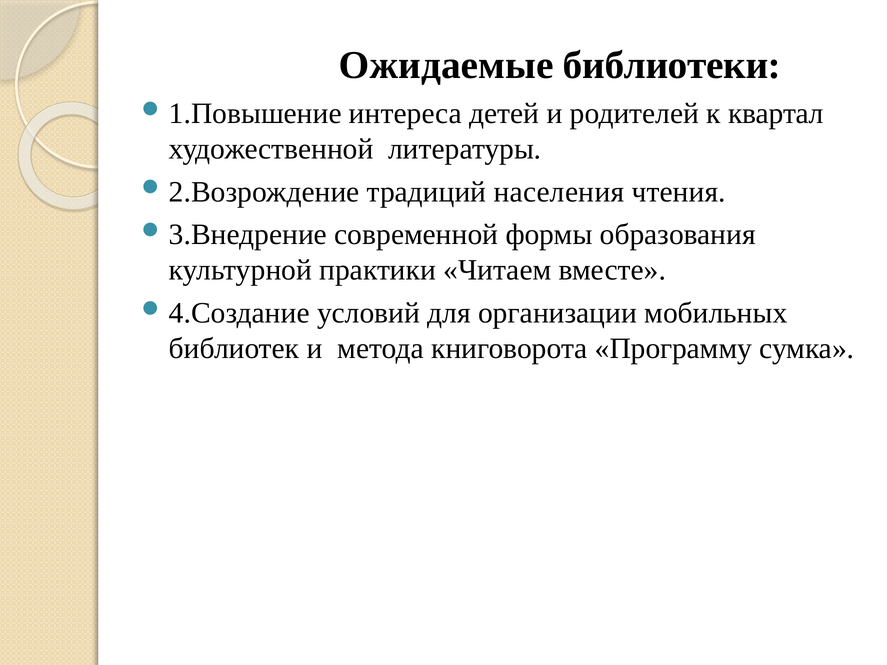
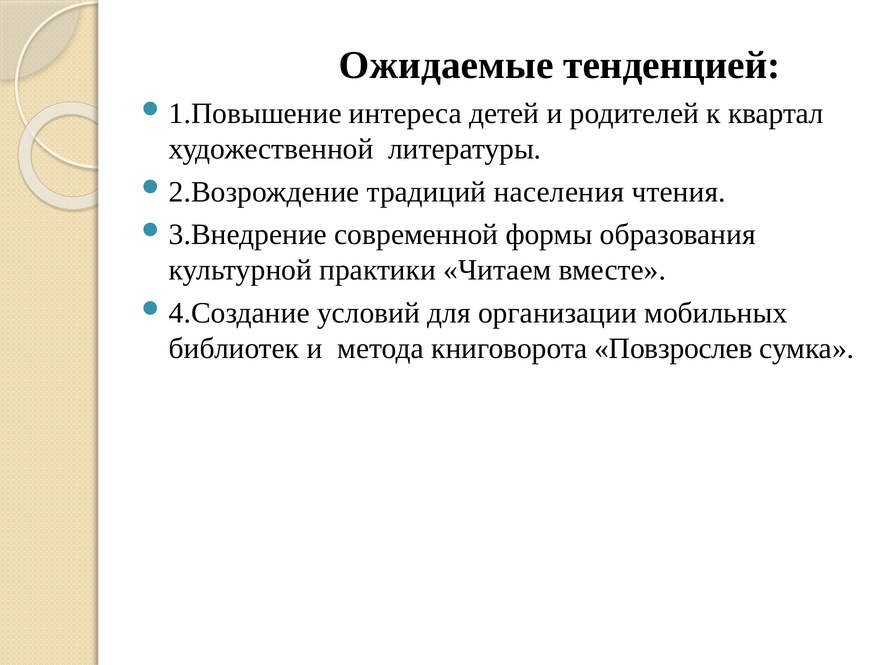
библиотеки: библиотеки -> тенденцией (672, 65)
Программу: Программу -> Повзрослев (674, 349)
